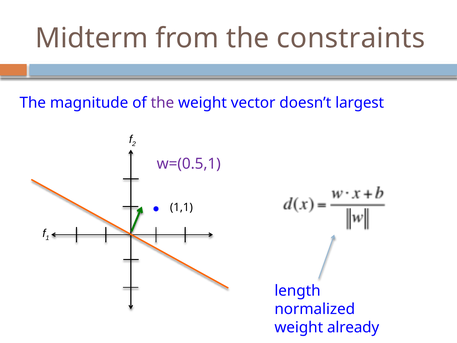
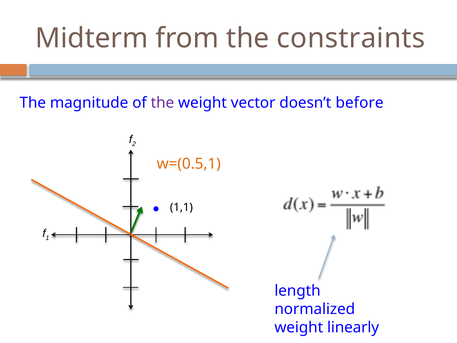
largest: largest -> before (360, 103)
w=(0.5,1 colour: purple -> orange (189, 164)
already: already -> linearly (353, 327)
